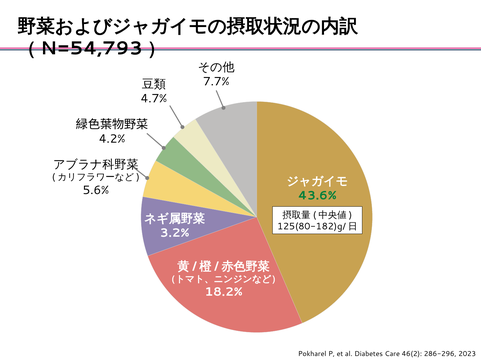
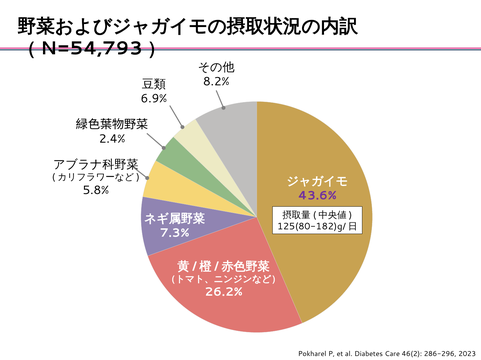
7.7%: 7.7% -> 8.2% (216, 82)
4.7%: 4.7% -> 6.9% (154, 99)
4.2%: 4.2% -> 2.4% (112, 139)
5.6%: 5.6% -> 5.8% (96, 191)
43.6% colour: green -> purple (317, 196)
3.2%: 3.2% -> 7.3% (175, 233)
18.2%: 18.2% -> 26.2% (224, 293)
